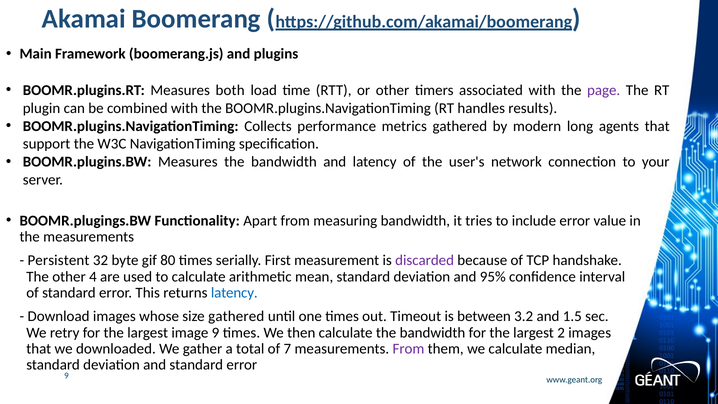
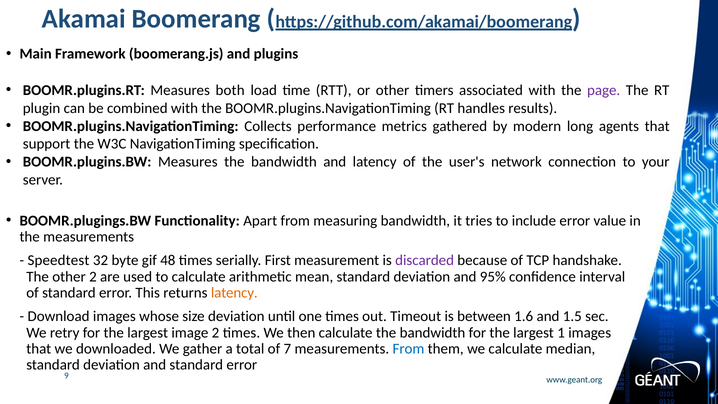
Persistent: Persistent -> Speedtest (58, 260)
80: 80 -> 48 (168, 260)
other 4: 4 -> 2 (93, 277)
latency colour: blue -> orange (234, 293)
size gathered: gathered -> deviation (236, 316)
3.2: 3.2 -> 1.6 (524, 316)
image 9: 9 -> 2 (216, 333)
2: 2 -> 1 (561, 333)
From colour: purple -> blue (408, 349)
